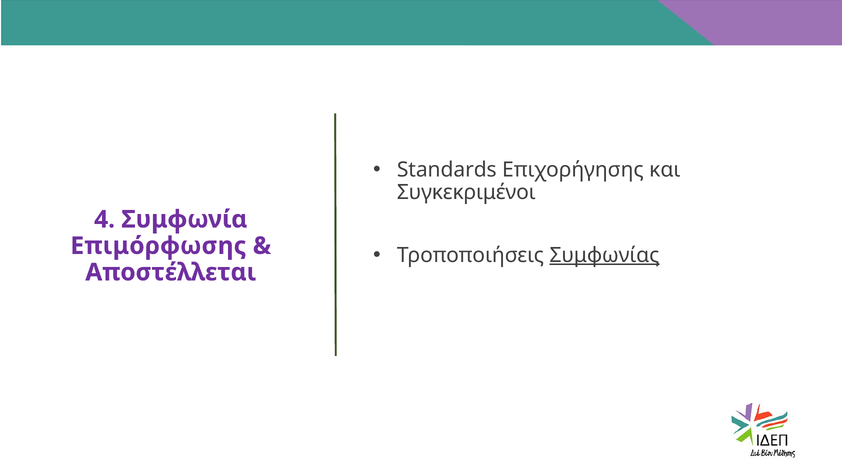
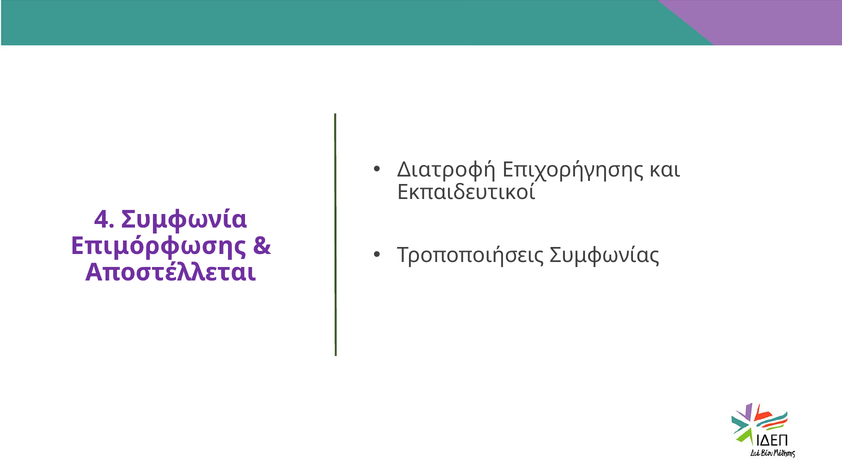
Standards: Standards -> Διατροφή (447, 170)
Συγκεκριμένοι: Συγκεκριμένοι -> Εκπαιδευτικοί (466, 193)
Συμφωνίας underline: present -> none (604, 256)
